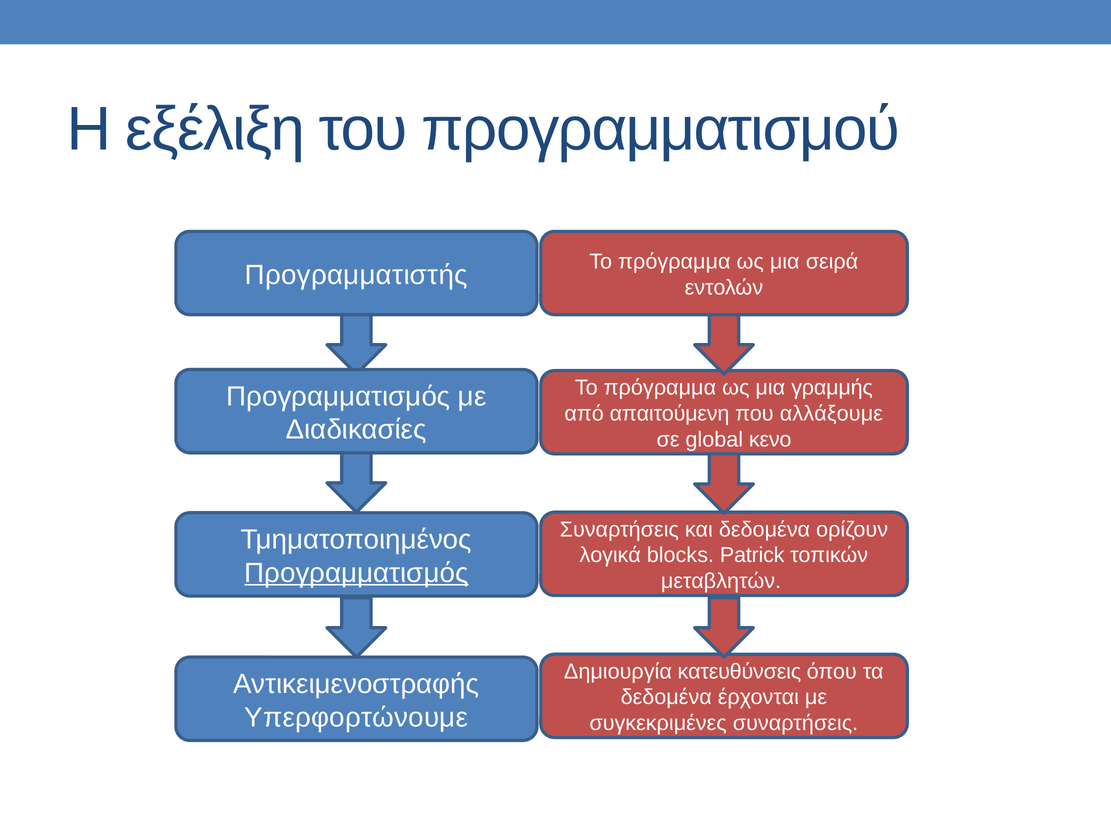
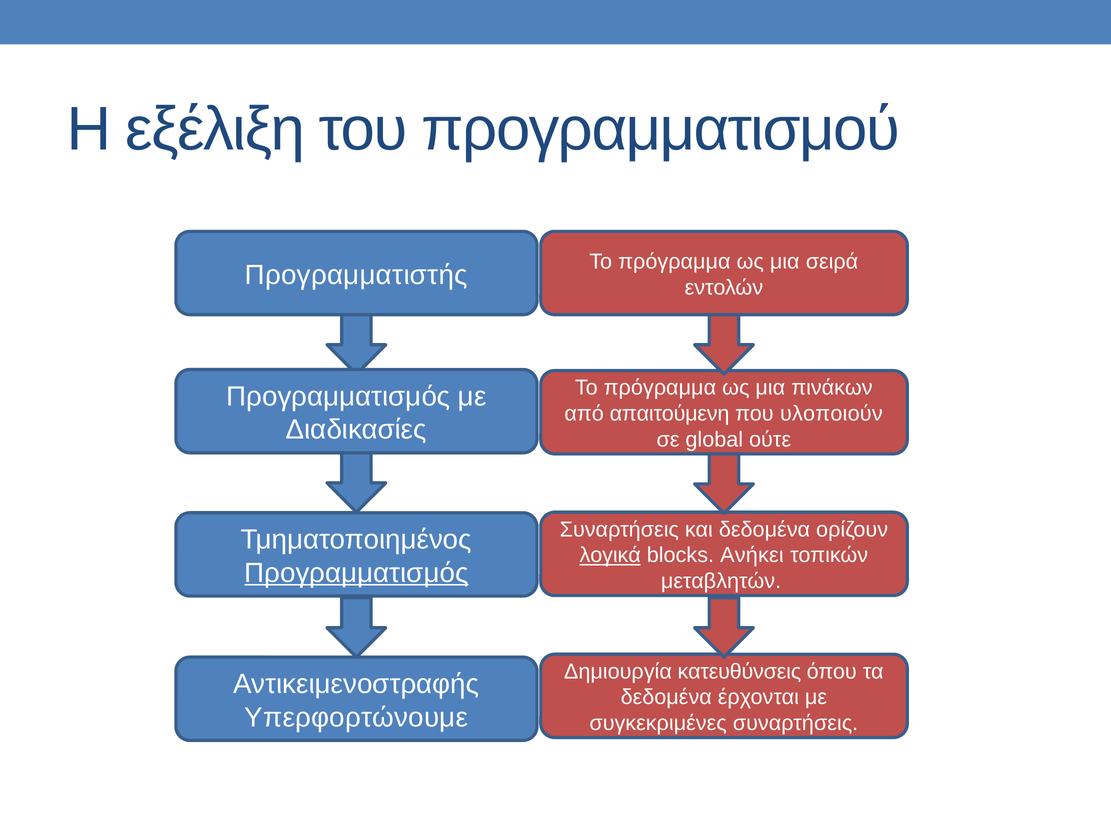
γραμμής: γραμμής -> πινάκων (832, 388)
αλλάξουμε: αλλάξουμε -> υλοποιούν (831, 414)
κενο: κενο -> ούτε (770, 440)
λογικά underline: none -> present (610, 555)
Patrick: Patrick -> Ανήκει (752, 555)
